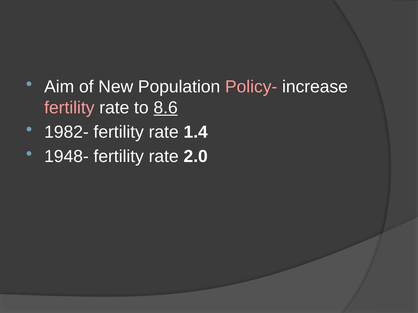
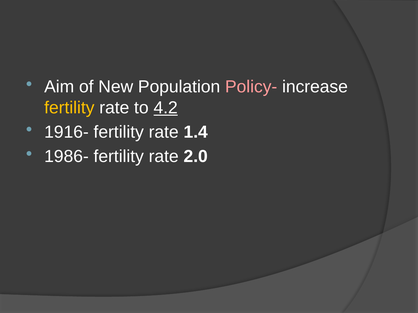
fertility colour: pink -> yellow (69, 108)
8.6: 8.6 -> 4.2 (166, 108)
1982-: 1982- -> 1916- (66, 132)
1948-: 1948- -> 1986- (66, 157)
